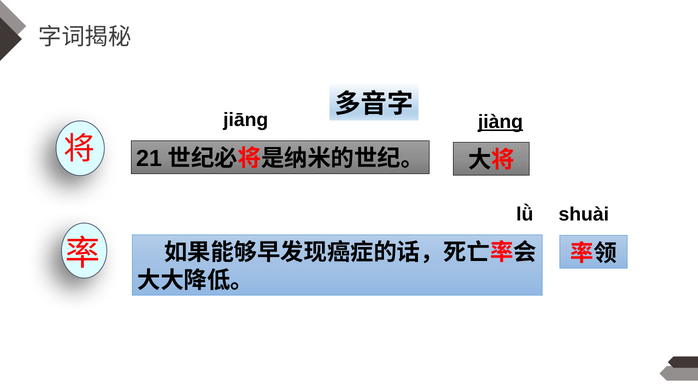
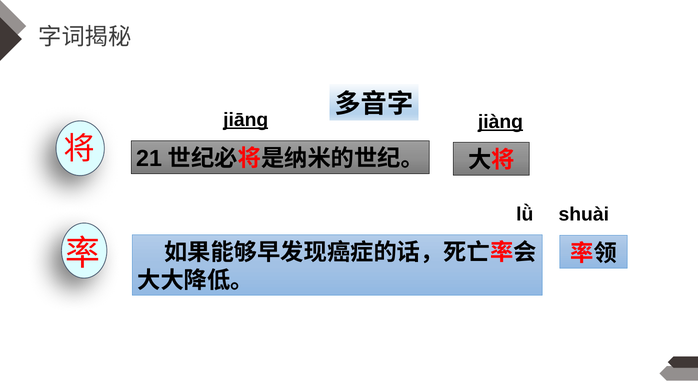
jiāng underline: none -> present (246, 120)
